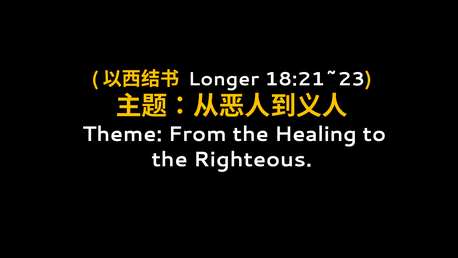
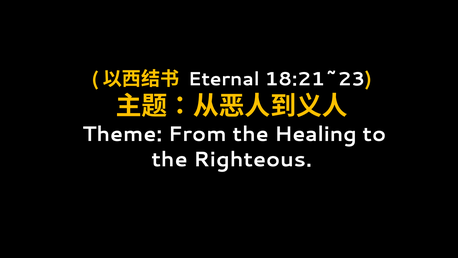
Longer: Longer -> Eternal (224, 79)
